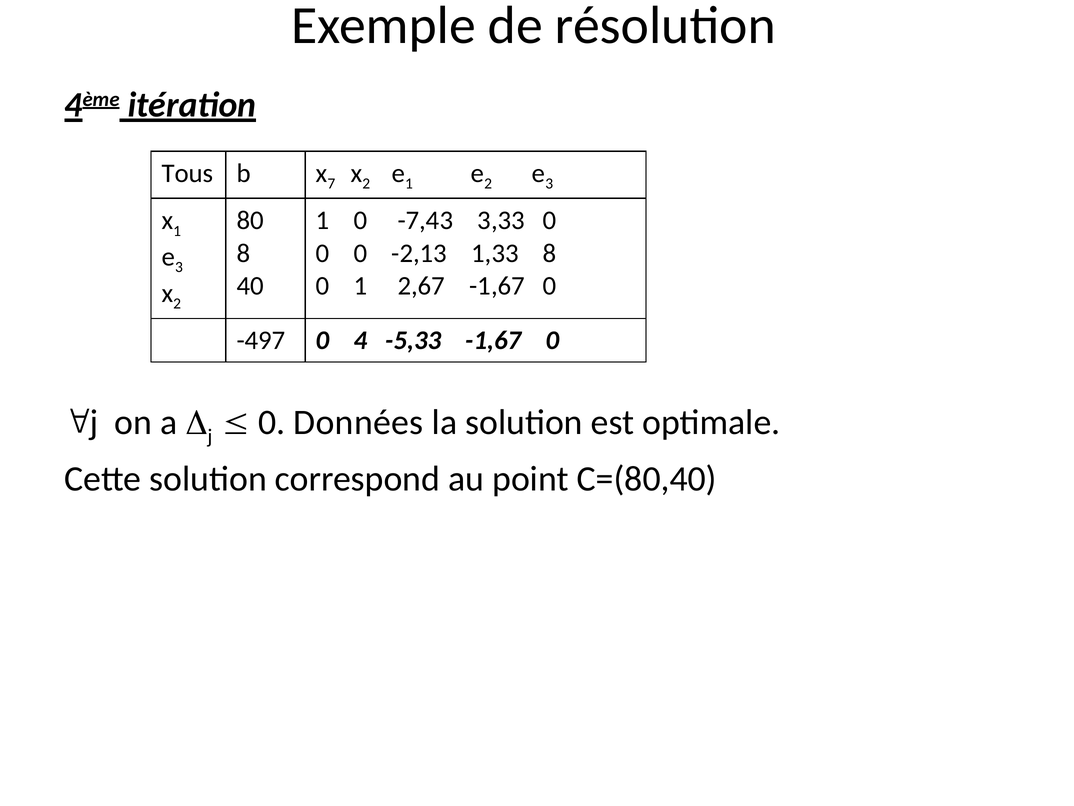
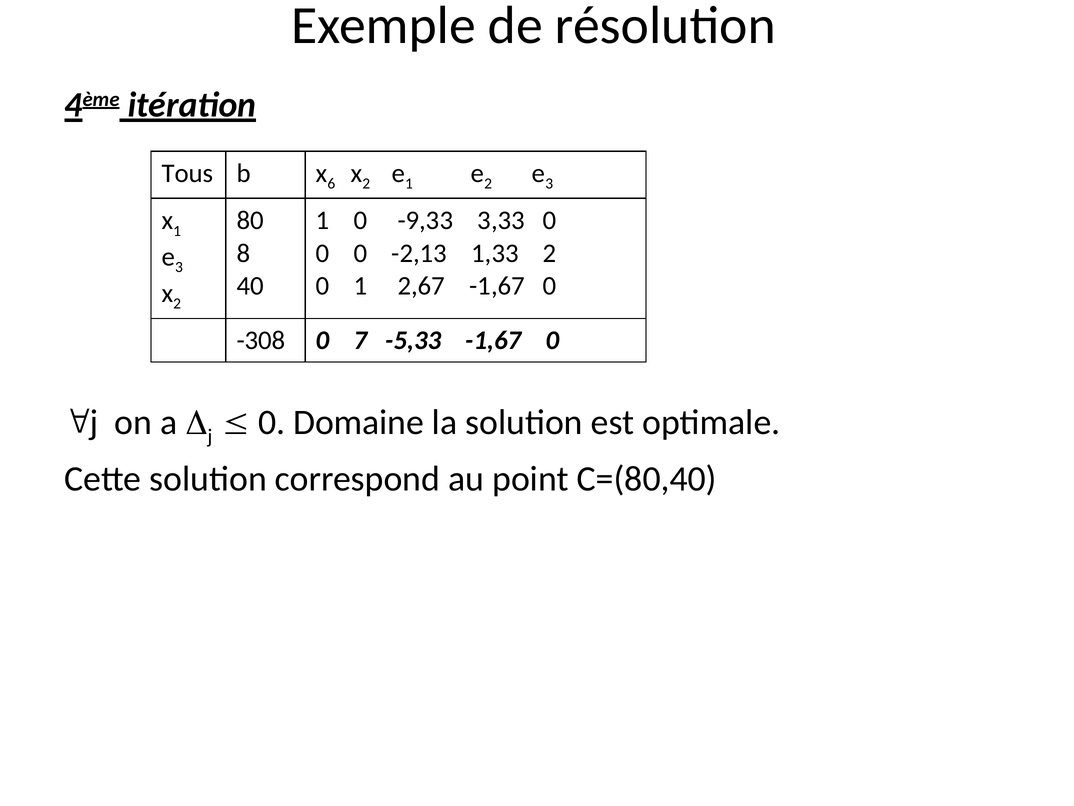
7: 7 -> 6 (331, 184)
-7,43: -7,43 -> -9,33 (425, 220)
1,33 8: 8 -> 2 (550, 253)
-497: -497 -> -308 (261, 340)
4: 4 -> 7 (360, 340)
Données: Données -> Domaine (359, 422)
